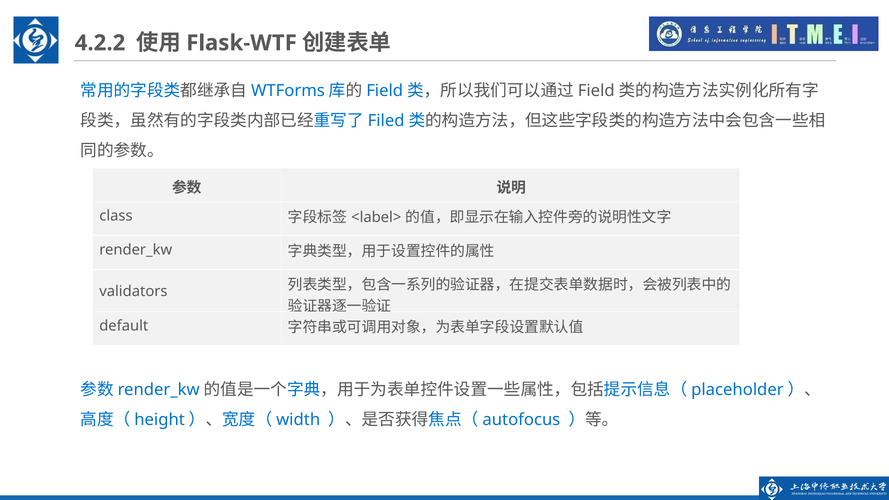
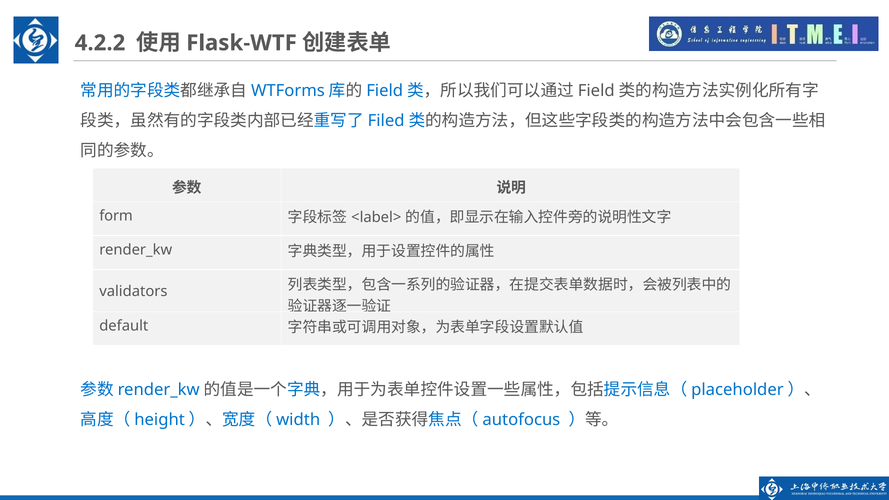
class: class -> form (116, 216)
